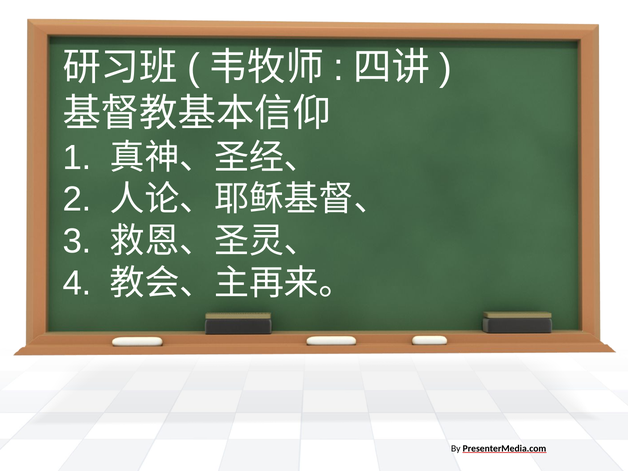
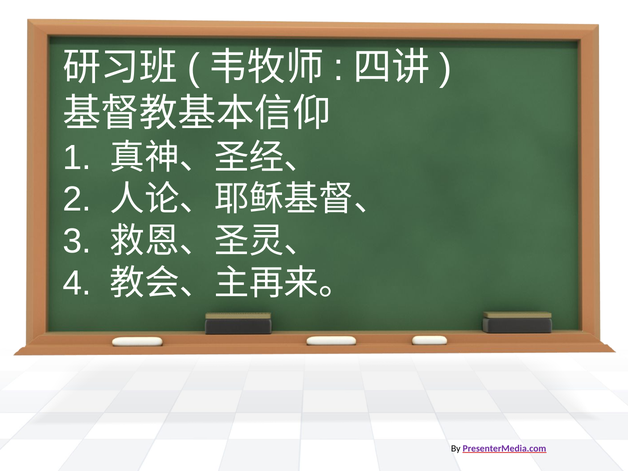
PresenterMedia.com colour: black -> purple (504, 449)
